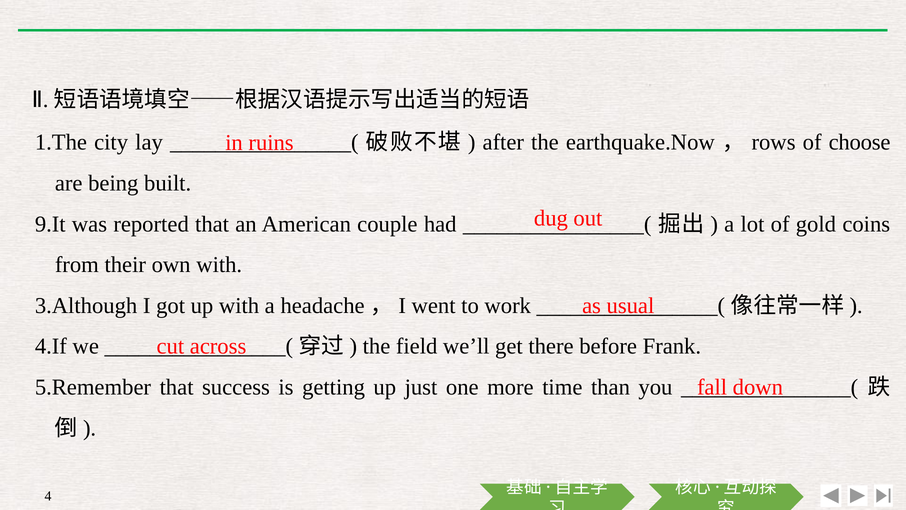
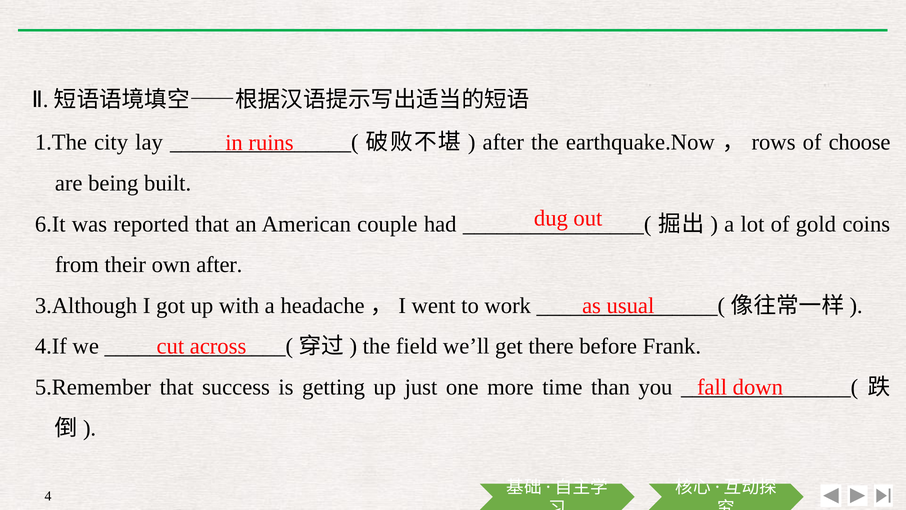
9.It: 9.It -> 6.It (50, 224)
own with: with -> after (219, 265)
